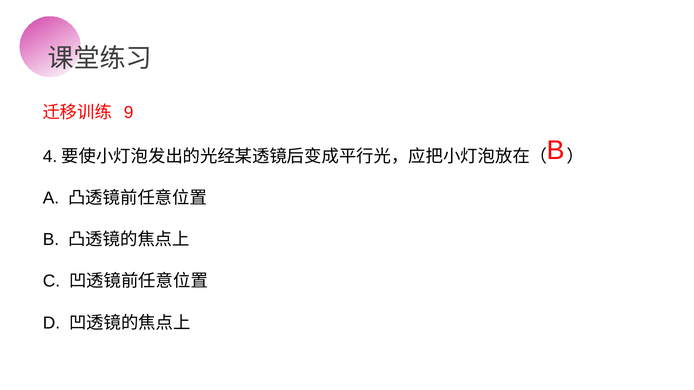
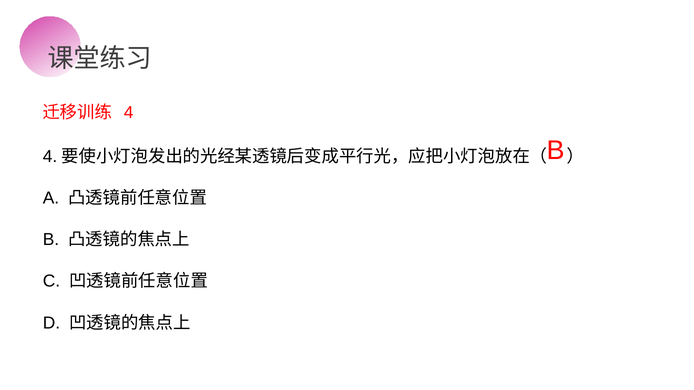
9: 9 -> 4 (129, 113)
